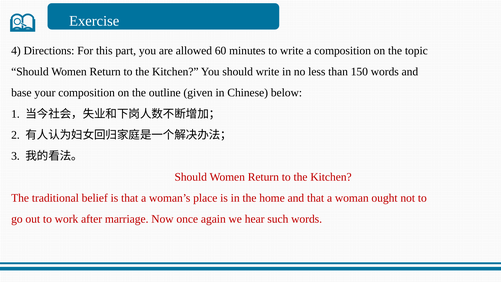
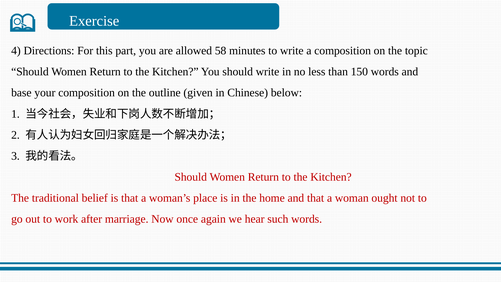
60: 60 -> 58 (221, 51)
